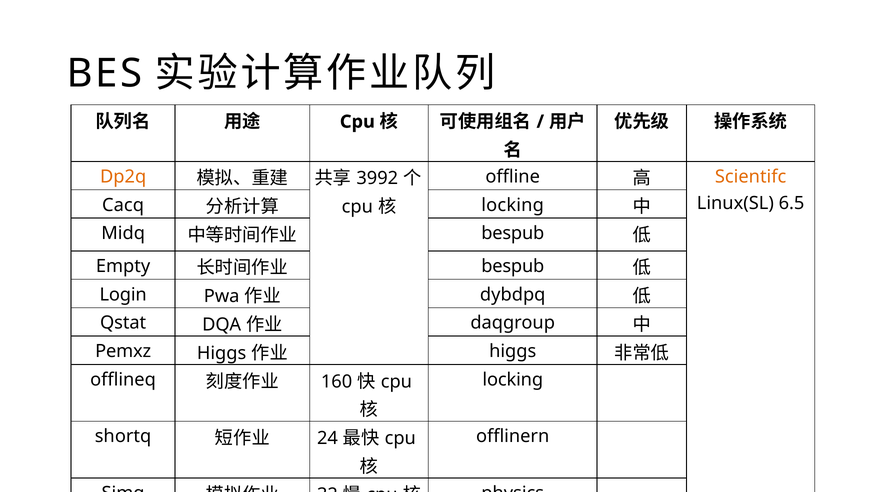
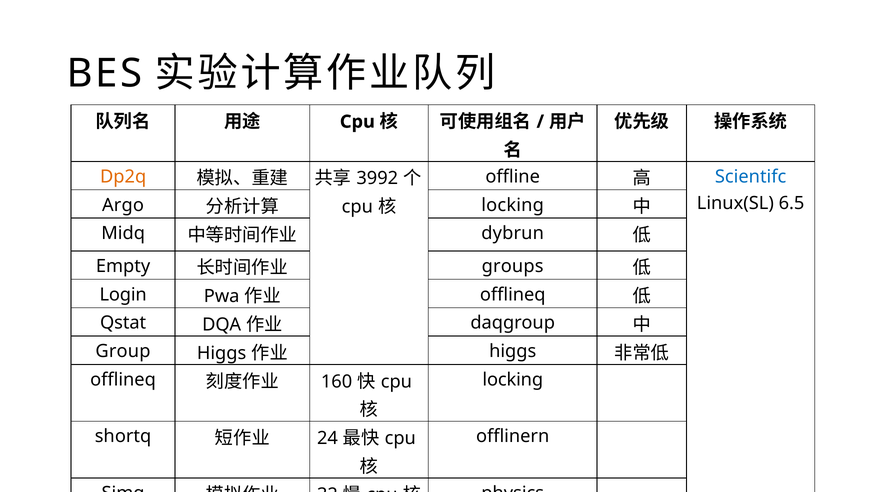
Scientifc colour: orange -> blue (751, 177)
Cacq: Cacq -> Argo (123, 205)
bespub: bespub -> dybrun (513, 233)
bespub: bespub -> groups (513, 266)
dybdpq: dybdpq -> offlineq (513, 295)
Pemxz: Pemxz -> Group (123, 352)
